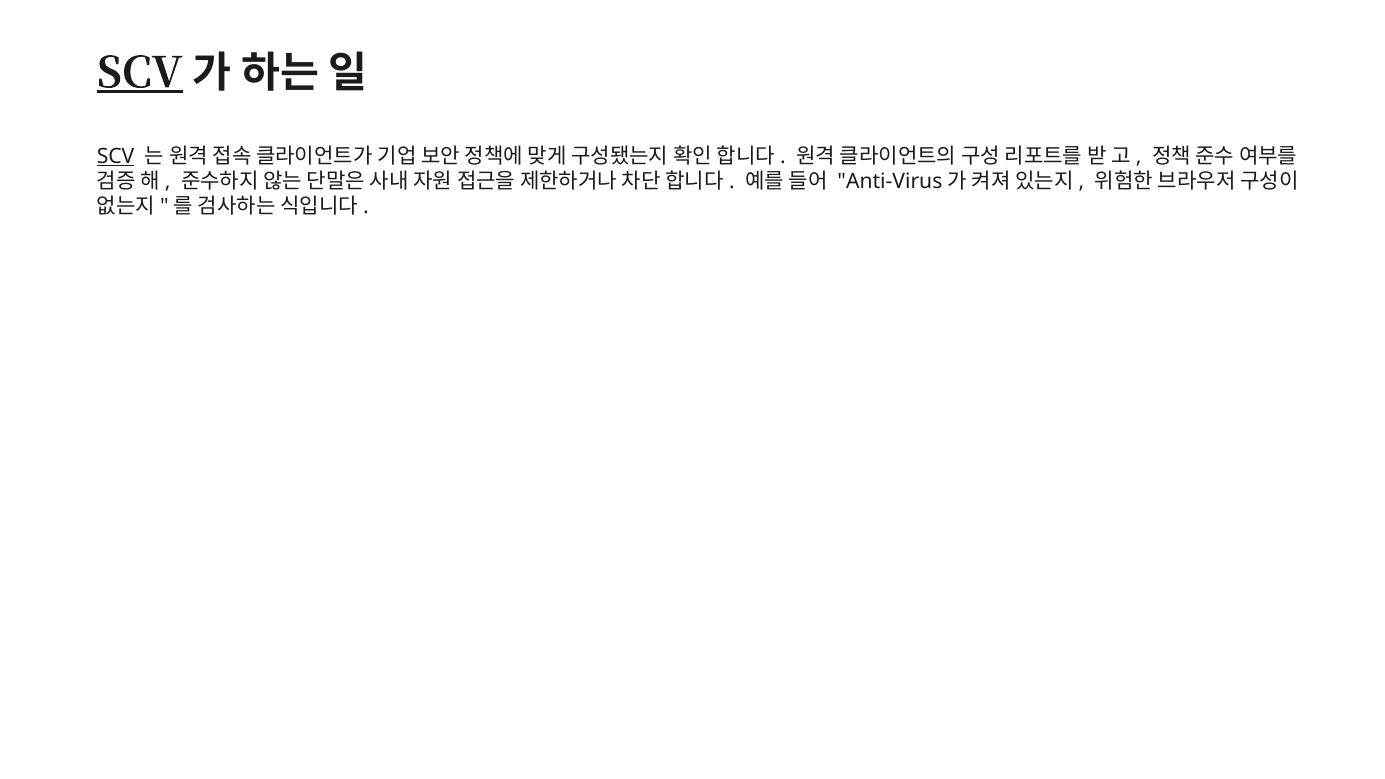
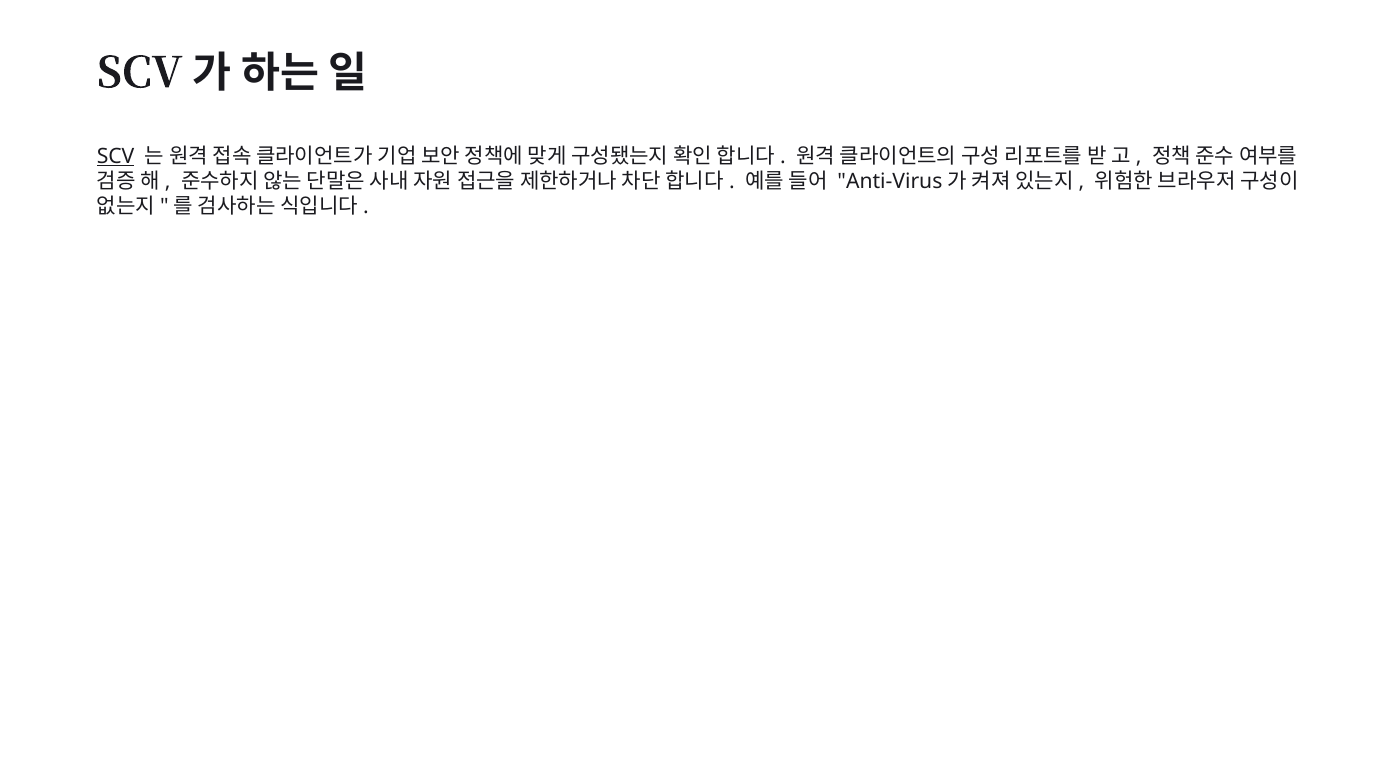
SCV underline: present -> none (140, 73)
